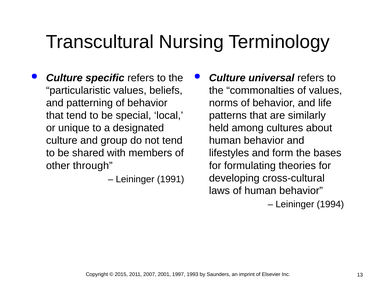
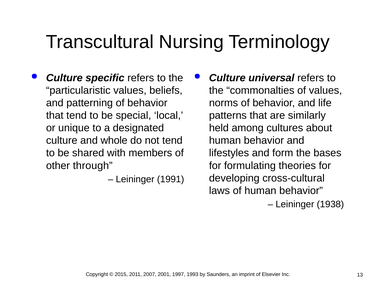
group: group -> whole (114, 141)
1994: 1994 -> 1938 (330, 204)
